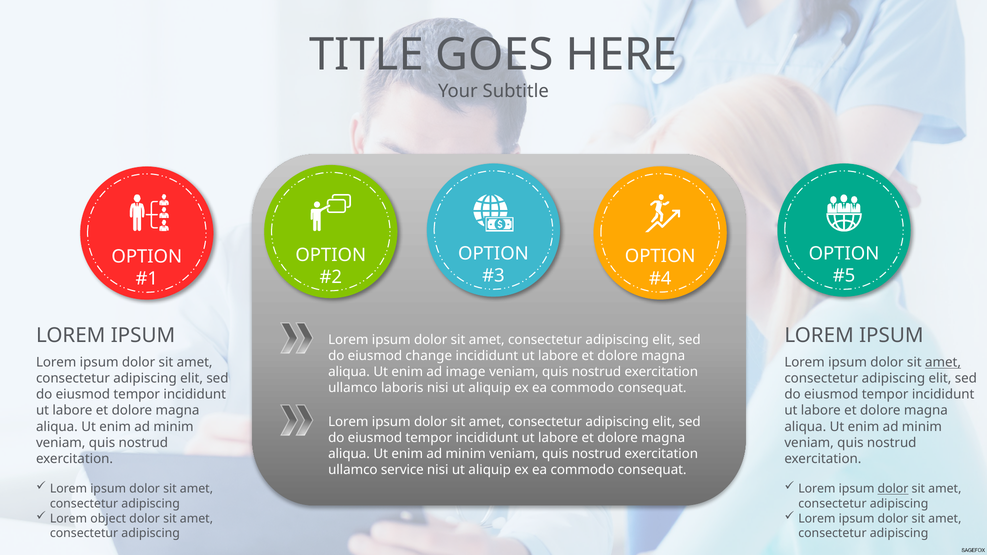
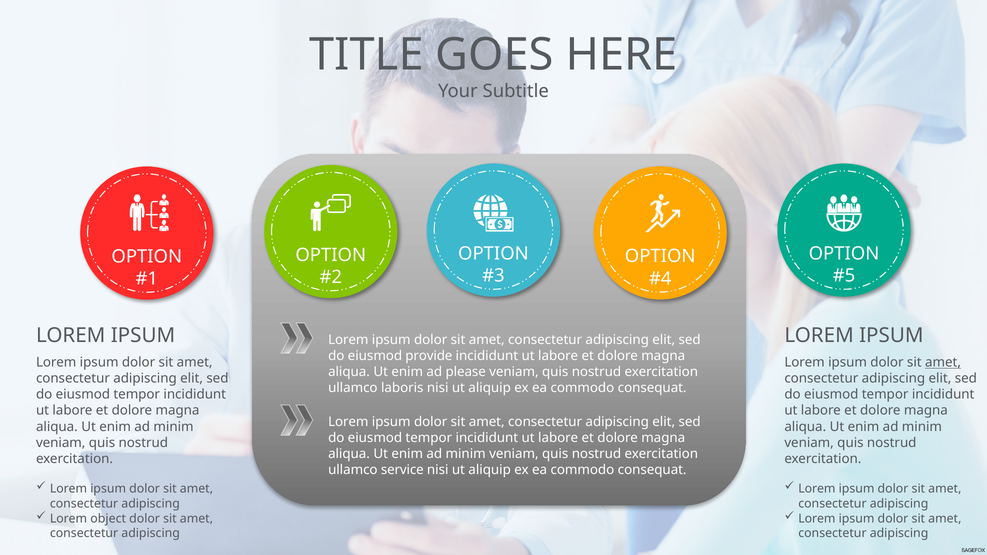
change: change -> provide (429, 356)
image: image -> please (466, 372)
dolor underline: present -> none (893, 489)
